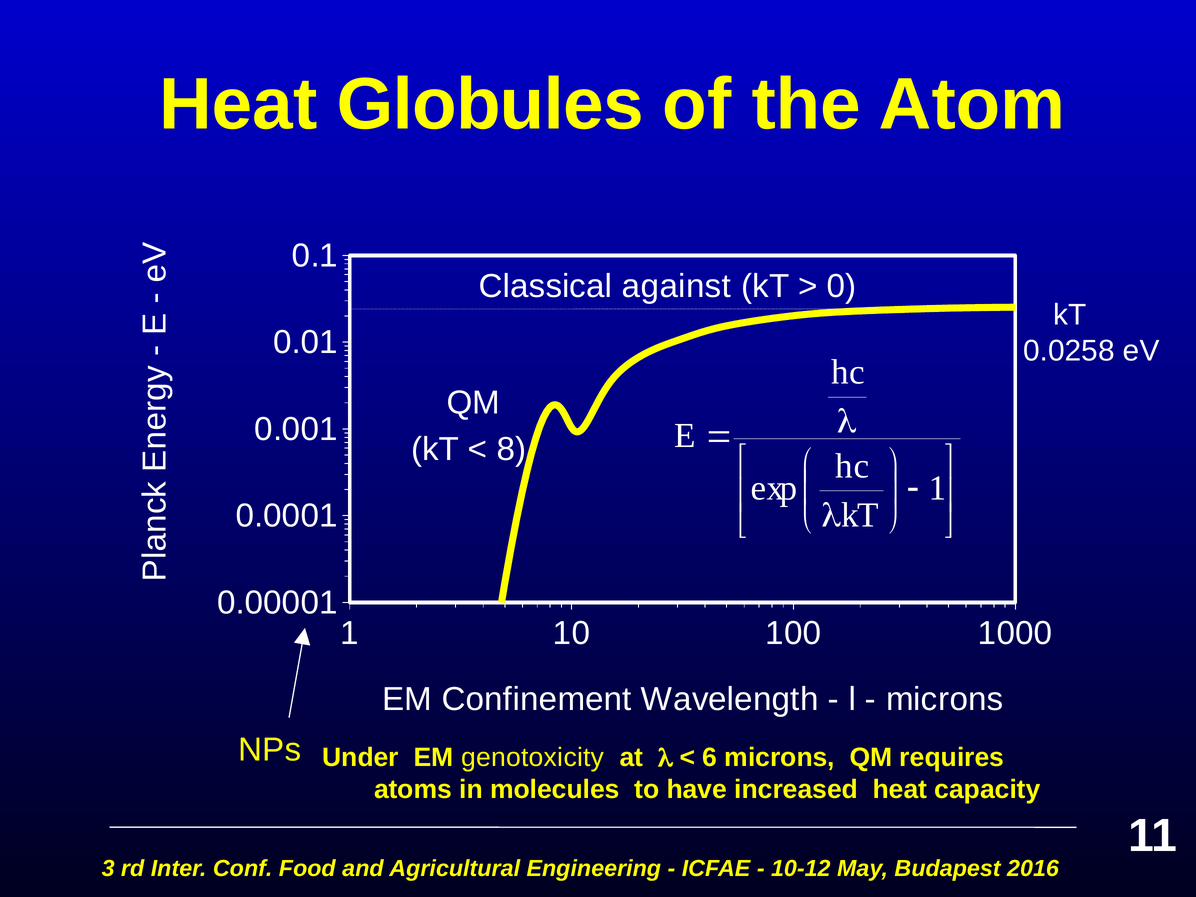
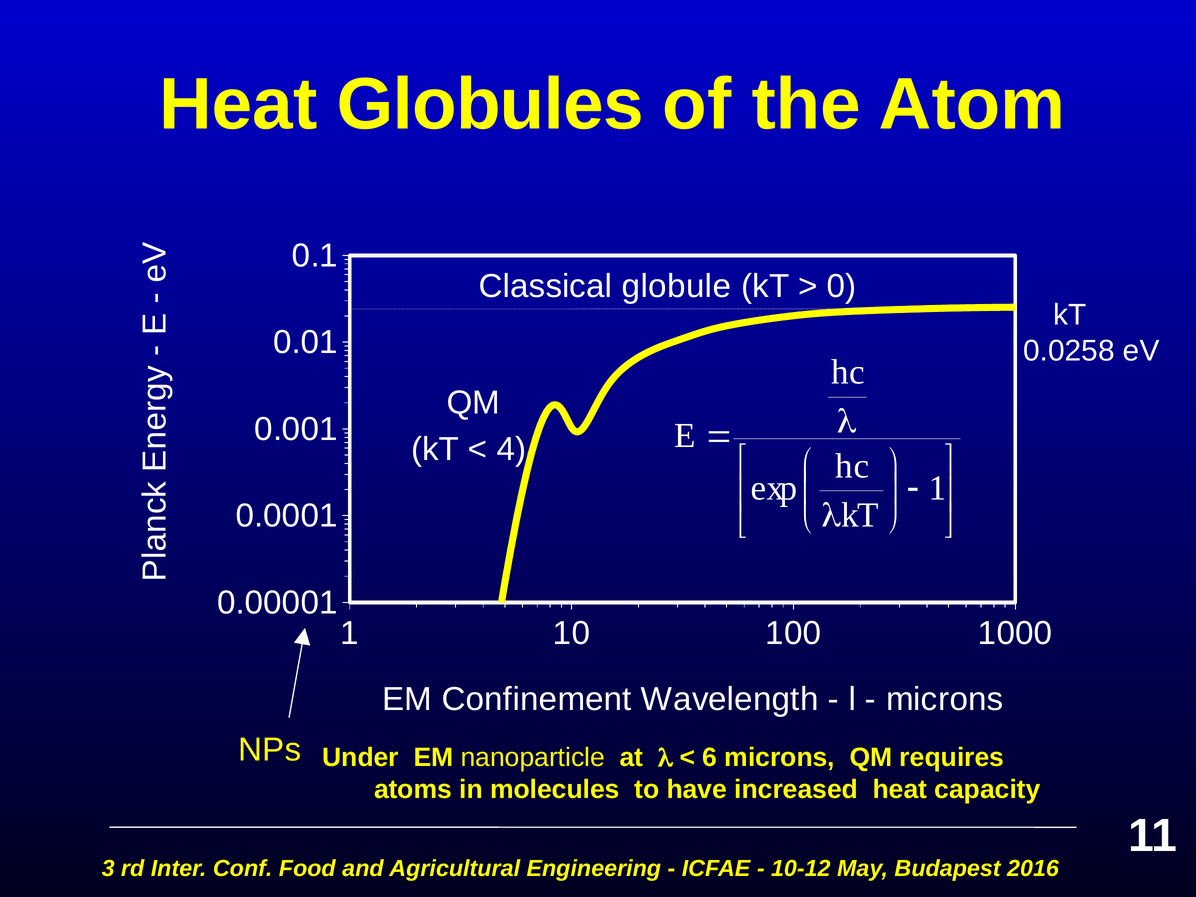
against: against -> globule (676, 286)
8: 8 -> 4 (511, 449)
genotoxicity: genotoxicity -> nanoparticle (533, 758)
